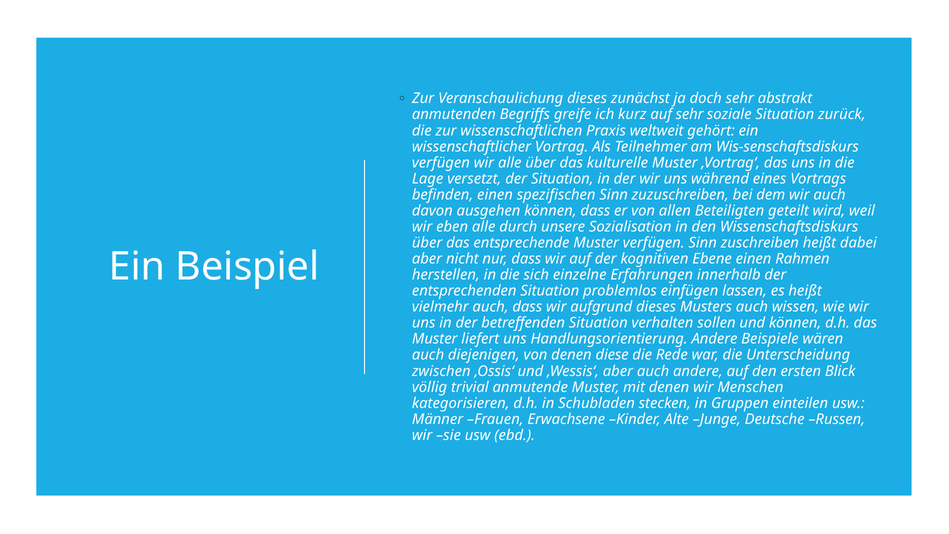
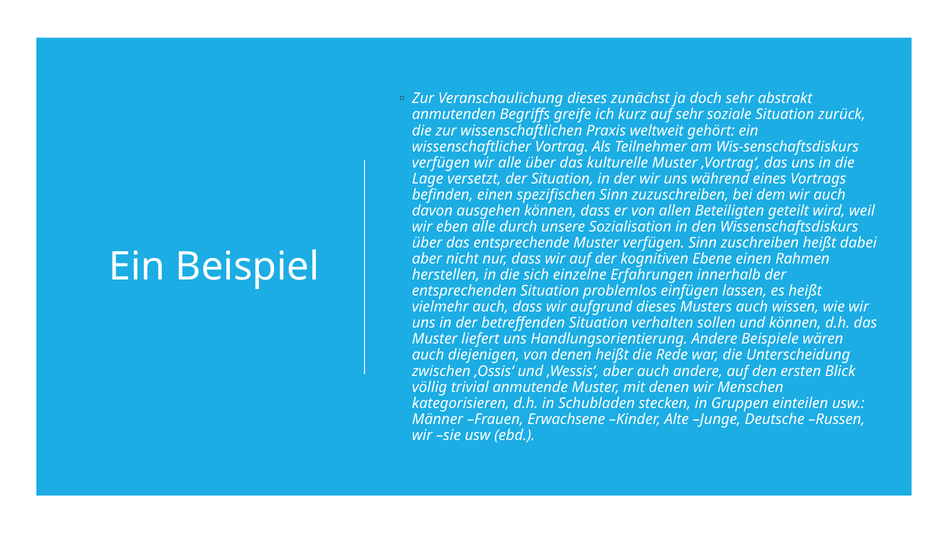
denen diese: diese -> heißt (612, 355)
